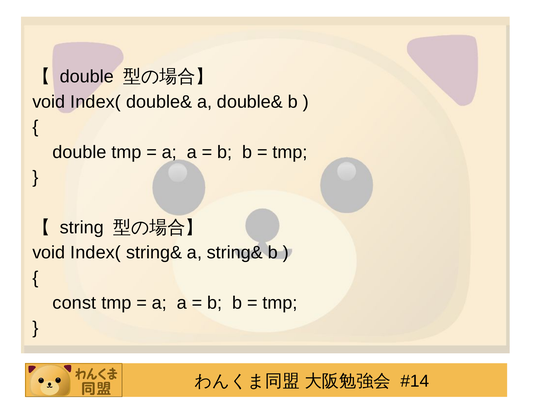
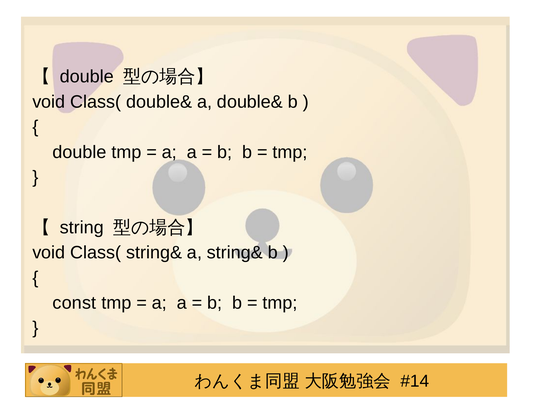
Index(: Index( -> Class( (96, 102)
Index(: Index( -> Class( (96, 253)
